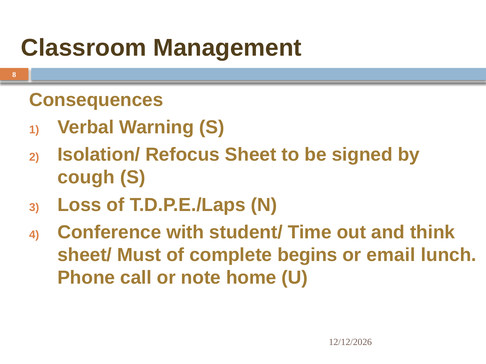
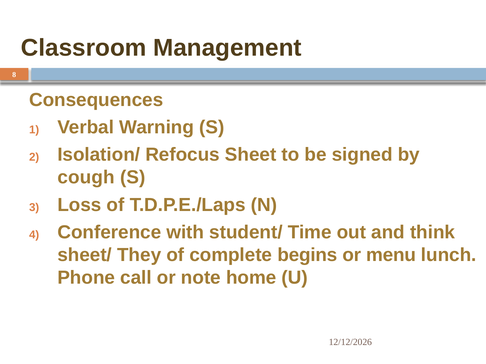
Must: Must -> They (139, 255)
email: email -> menu (391, 255)
